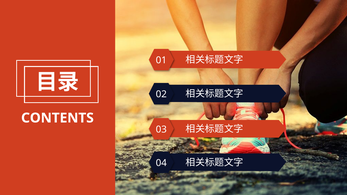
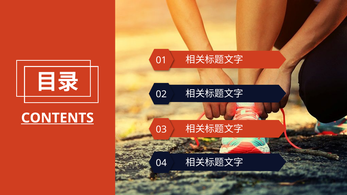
CONTENTS underline: none -> present (57, 118)
